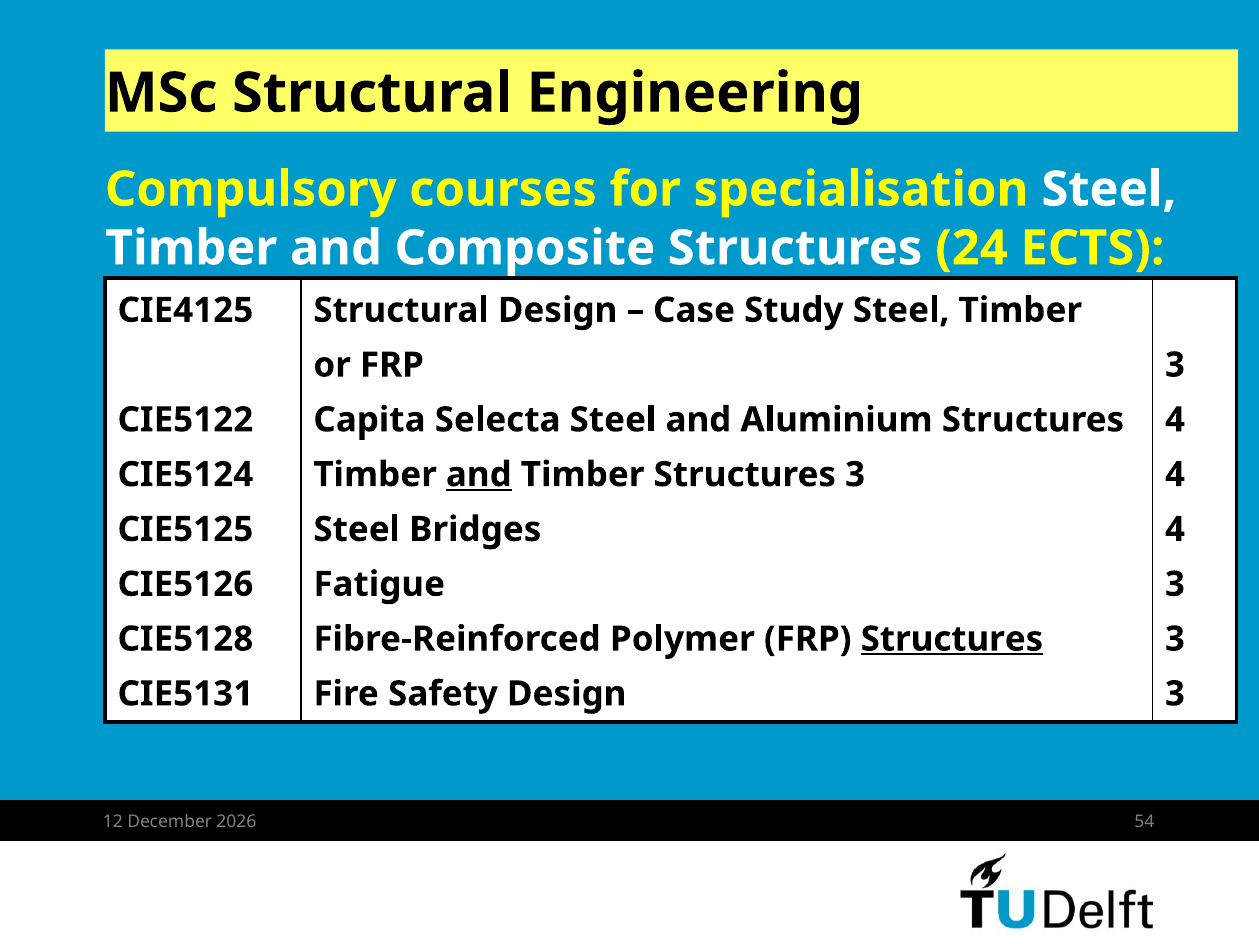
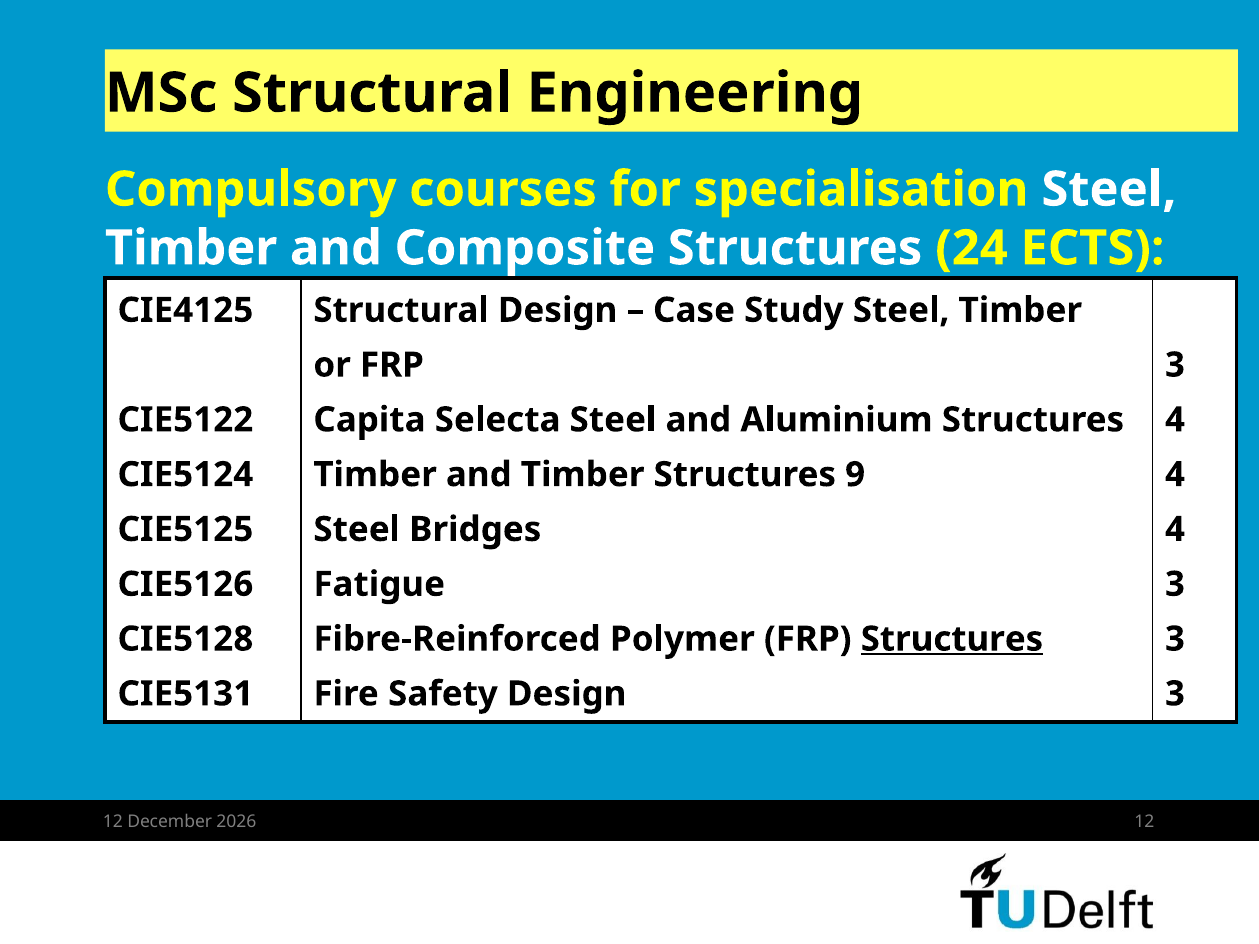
and underline: present -> none (479, 475)
Structures 3: 3 -> 9 (855, 475)
54: 54 -> 12 (1144, 822)
